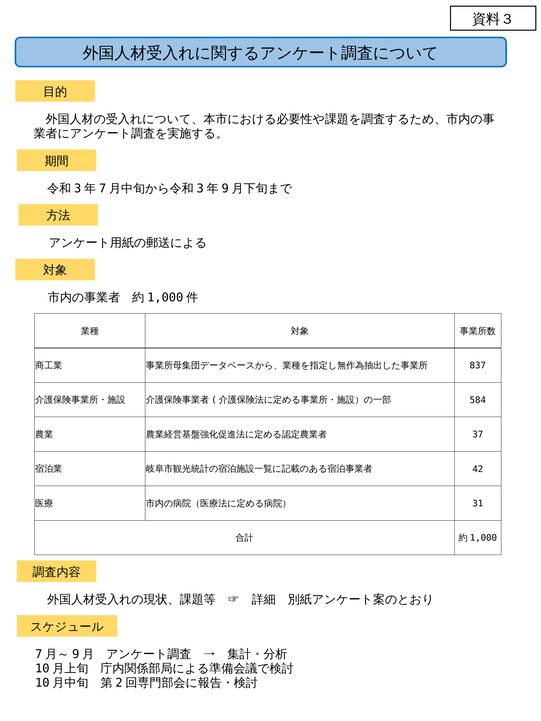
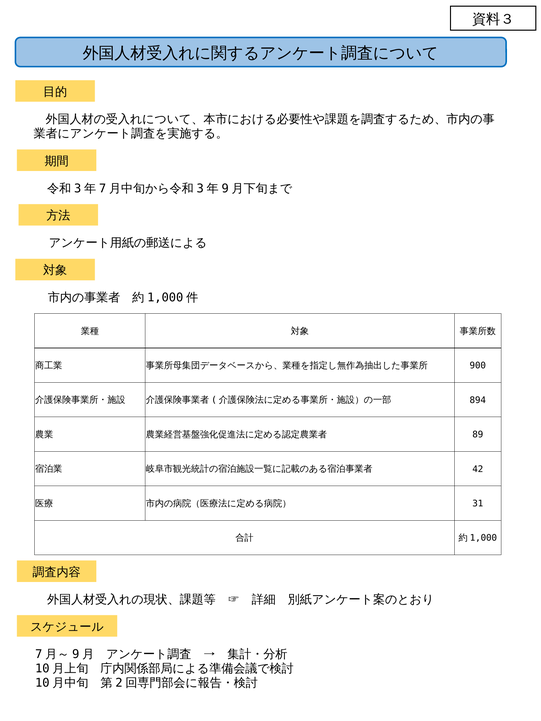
837: 837 -> 900 (478, 366)
584: 584 -> 894 (478, 400)
37: 37 -> 89 (478, 435)
